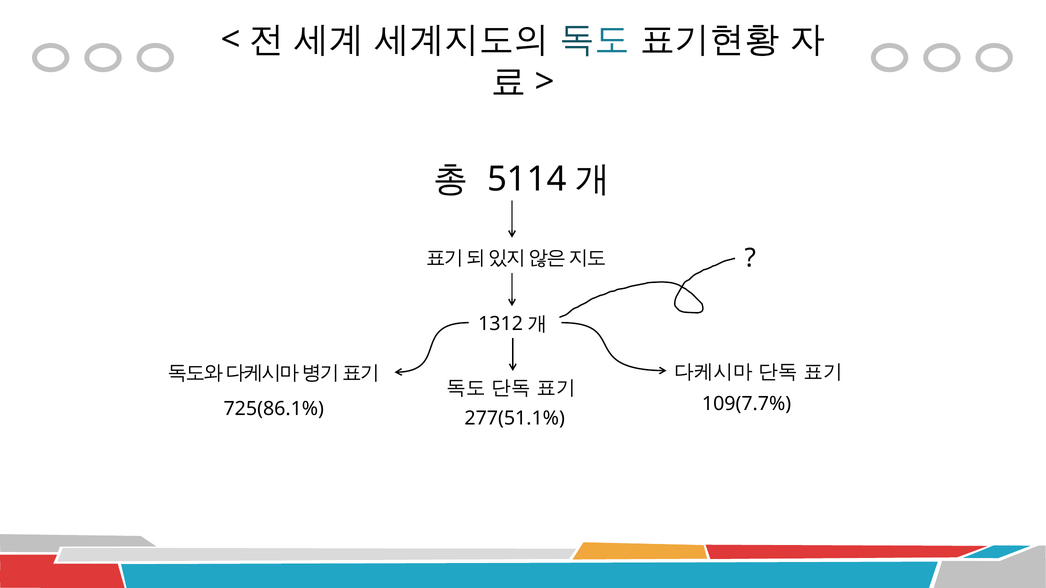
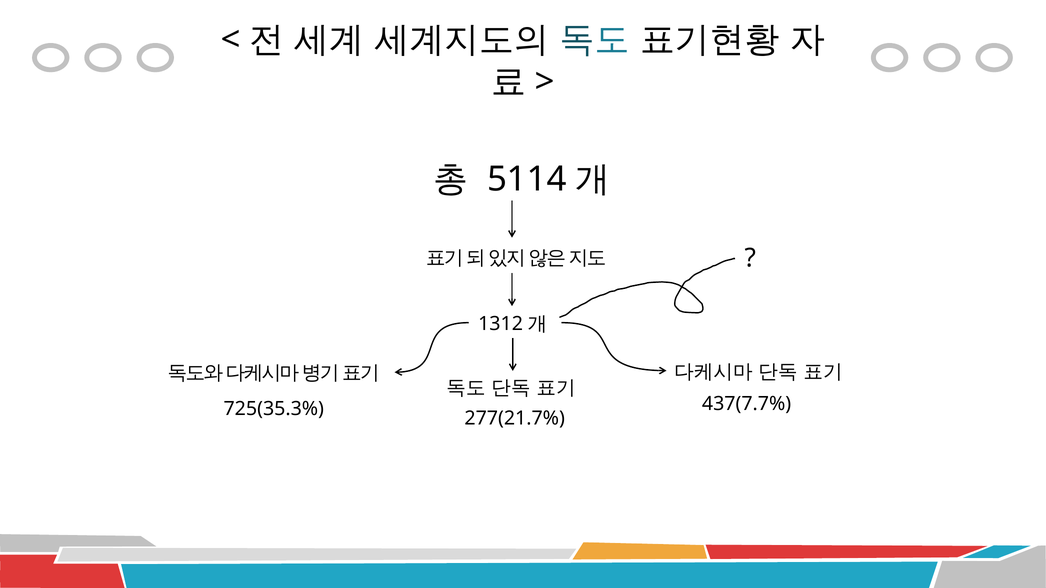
109(7.7%: 109(7.7% -> 437(7.7% (747, 404)
725(86.1%: 725(86.1% -> 725(35.3% (274, 409)
277(51.1%: 277(51.1% -> 277(21.7% (515, 418)
